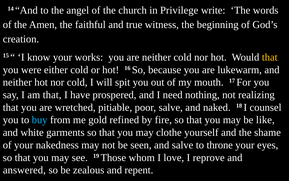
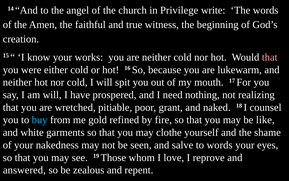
that colour: yellow -> pink (270, 57)
am that: that -> will (52, 95)
poor salve: salve -> grant (171, 107)
to throne: throne -> words (220, 145)
